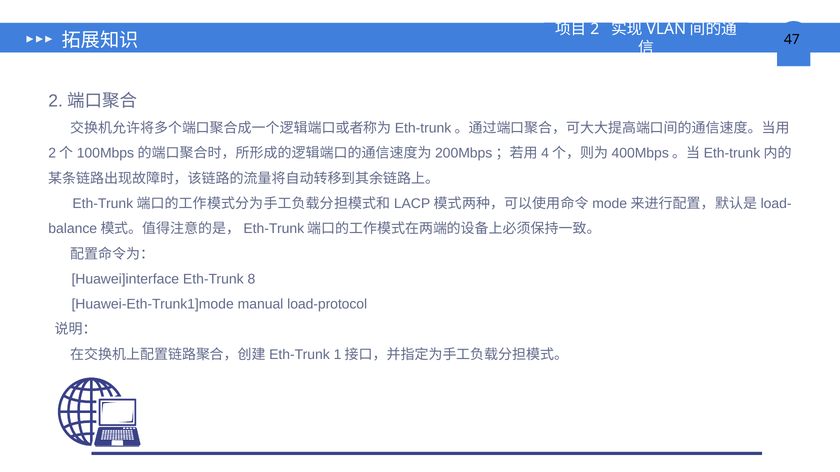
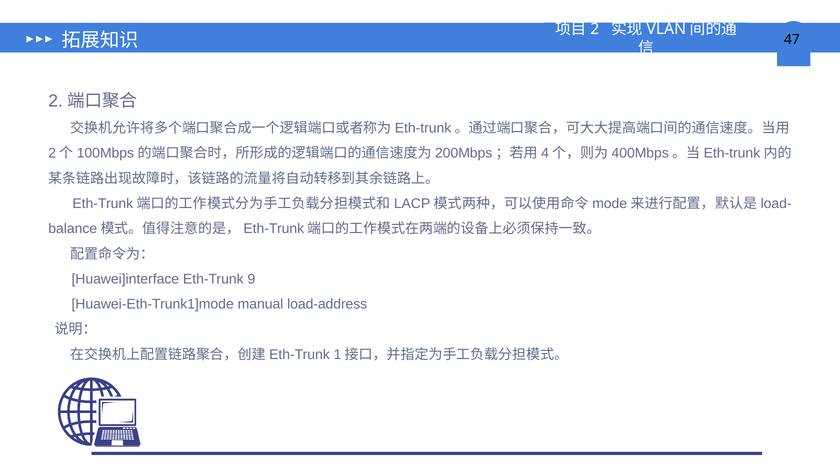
8: 8 -> 9 (251, 279)
load-protocol: load-protocol -> load-address (327, 304)
